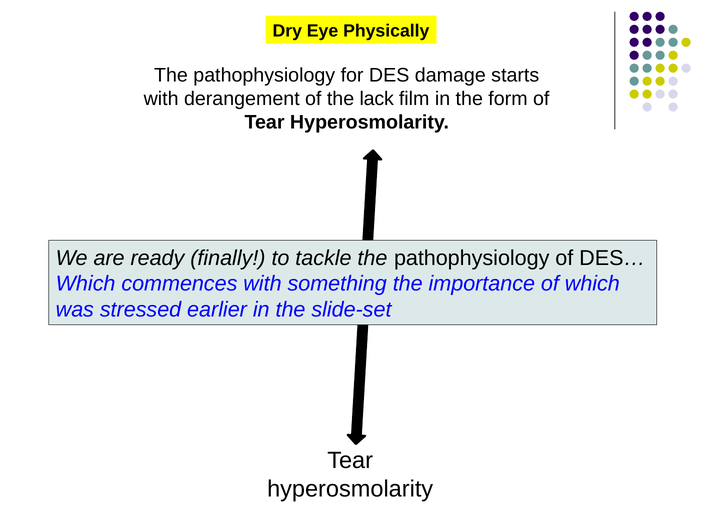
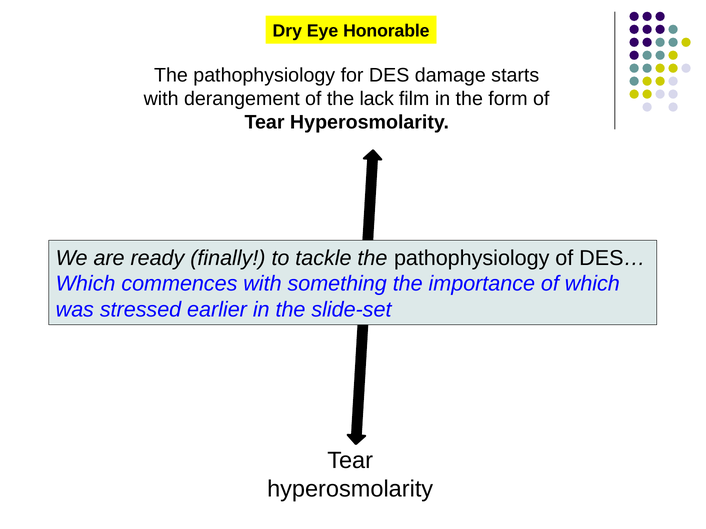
Physically: Physically -> Honorable (386, 31)
